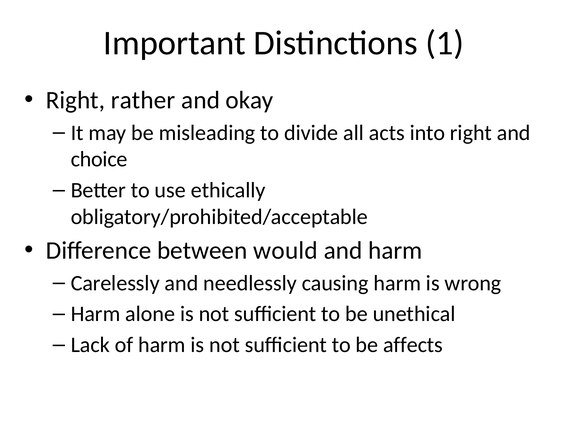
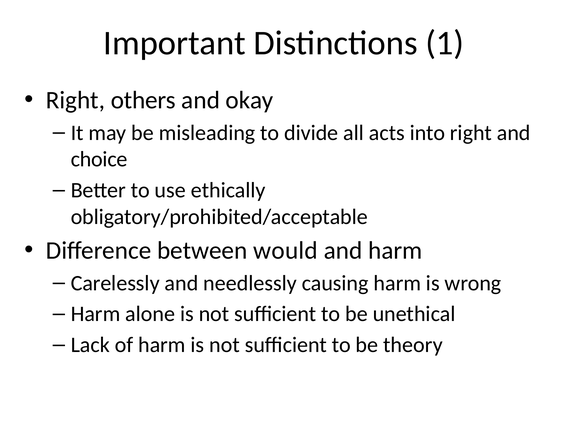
rather: rather -> others (143, 100)
affects: affects -> theory (413, 345)
